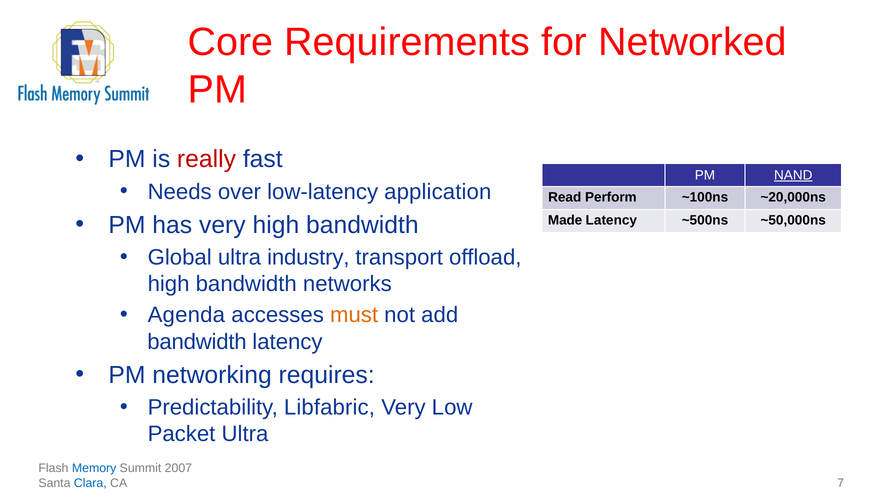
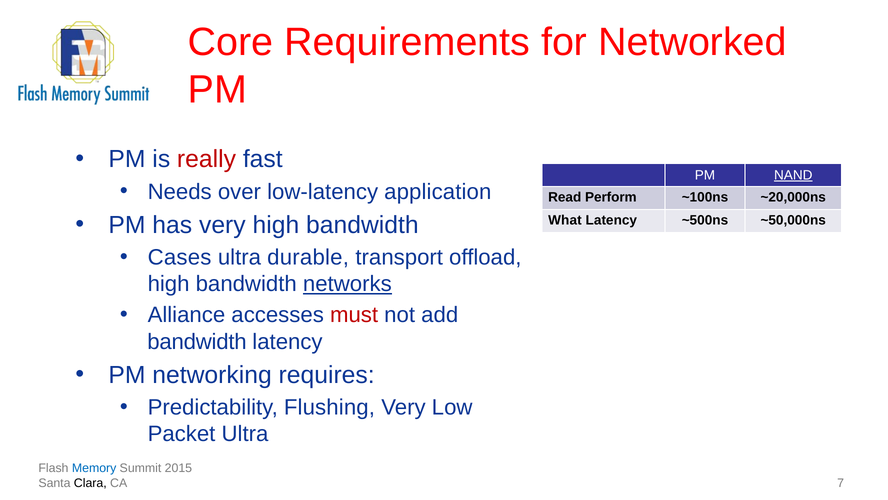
Made: Made -> What (565, 220)
Global: Global -> Cases (180, 257)
industry: industry -> durable (308, 257)
networks underline: none -> present (347, 284)
Agenda: Agenda -> Alliance (186, 315)
must colour: orange -> red (354, 315)
Libfabric: Libfabric -> Flushing (329, 407)
2007: 2007 -> 2015 (178, 468)
Clara colour: blue -> black (90, 483)
